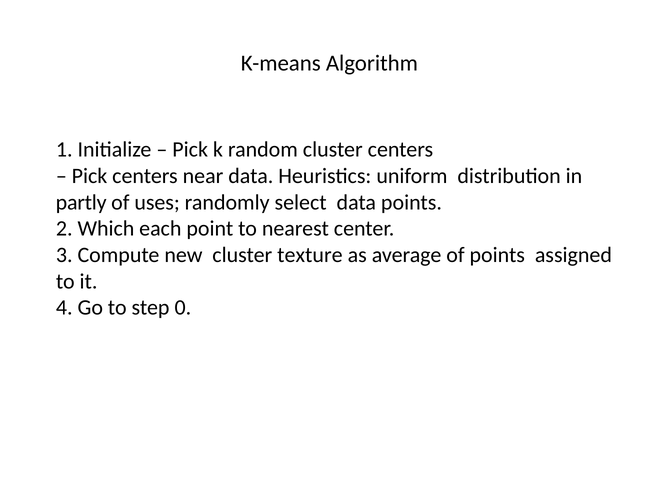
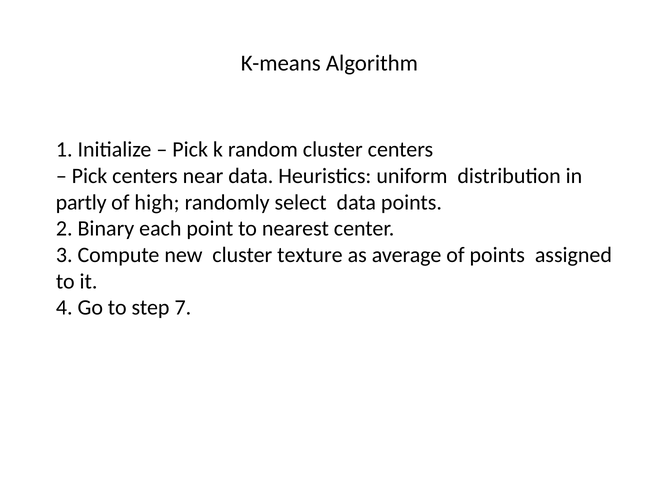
uses: uses -> high (157, 202)
Which: Which -> Binary (106, 229)
0: 0 -> 7 (183, 308)
